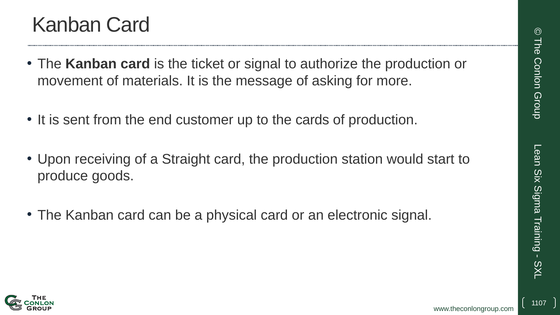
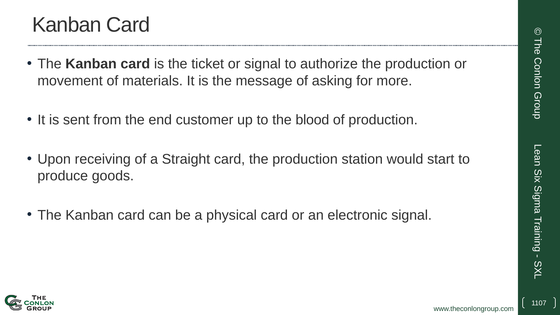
cards: cards -> blood (312, 120)
